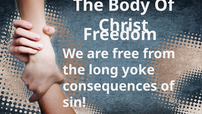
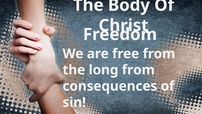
long yoke: yoke -> from (138, 70)
